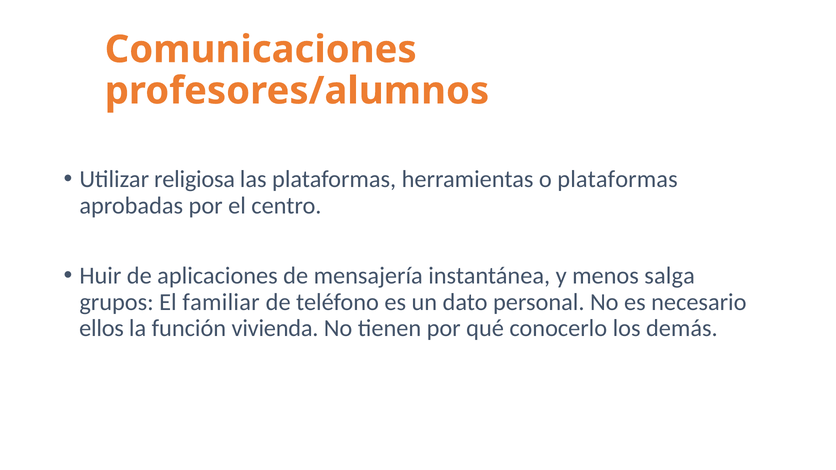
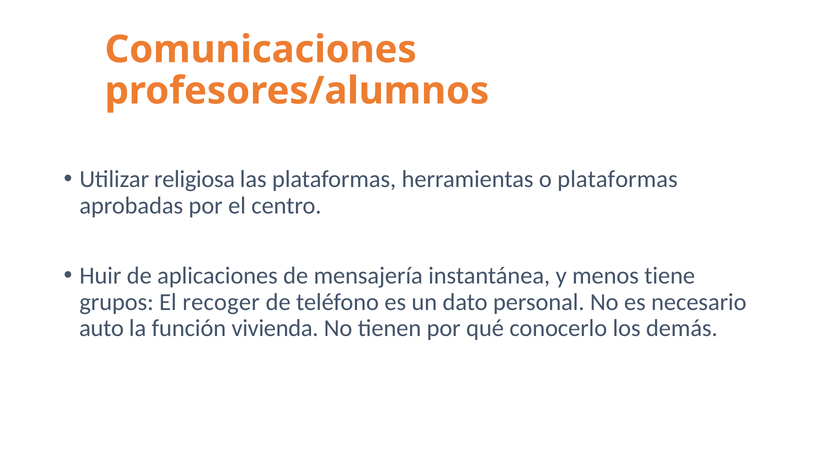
salga: salga -> tiene (670, 276)
familiar: familiar -> recoger (221, 302)
ellos: ellos -> auto (102, 328)
